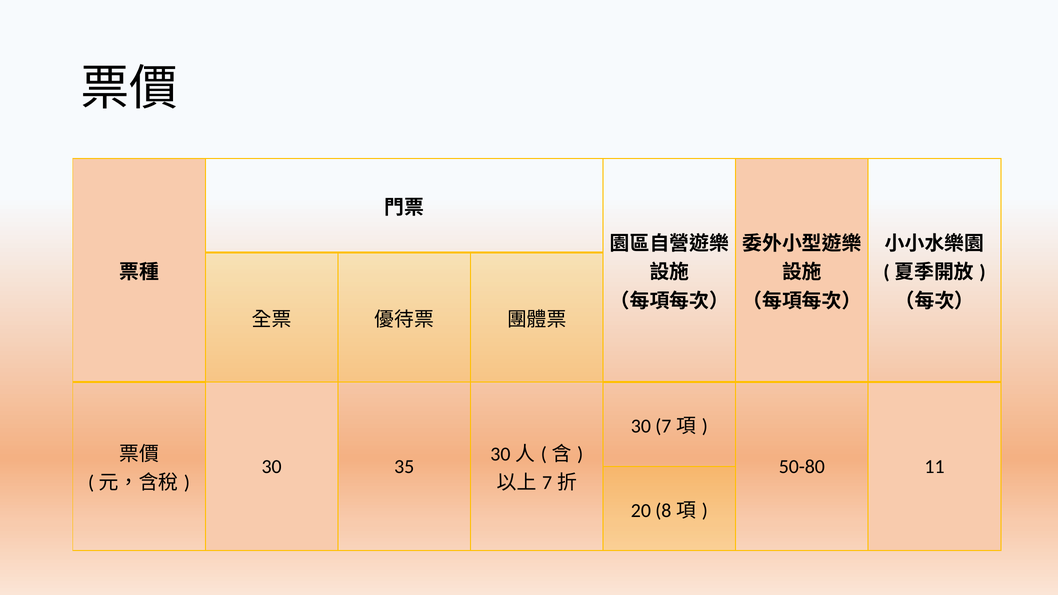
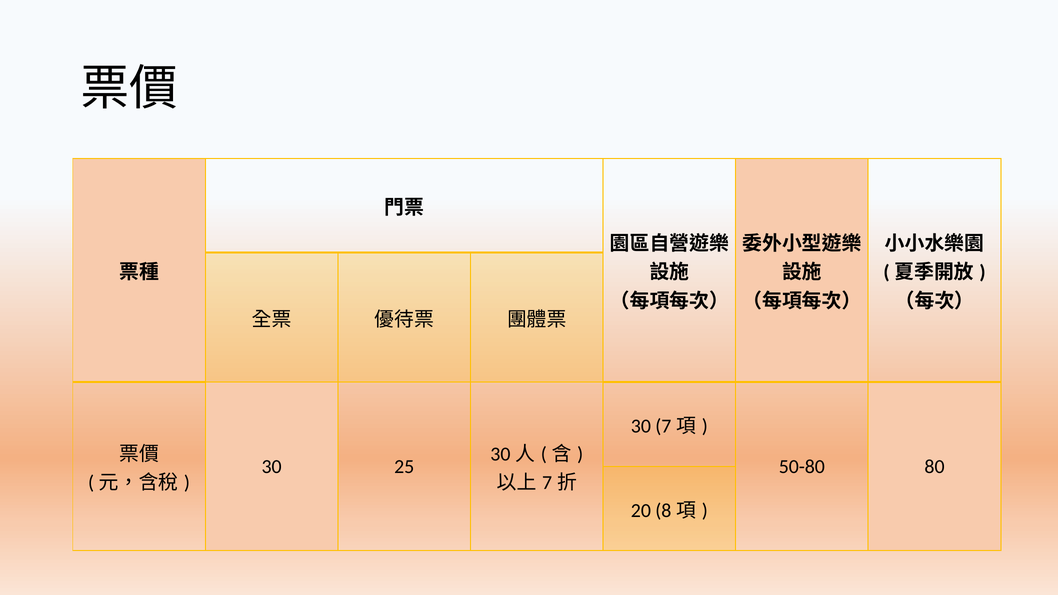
35: 35 -> 25 (404, 467)
11: 11 -> 80 (935, 467)
